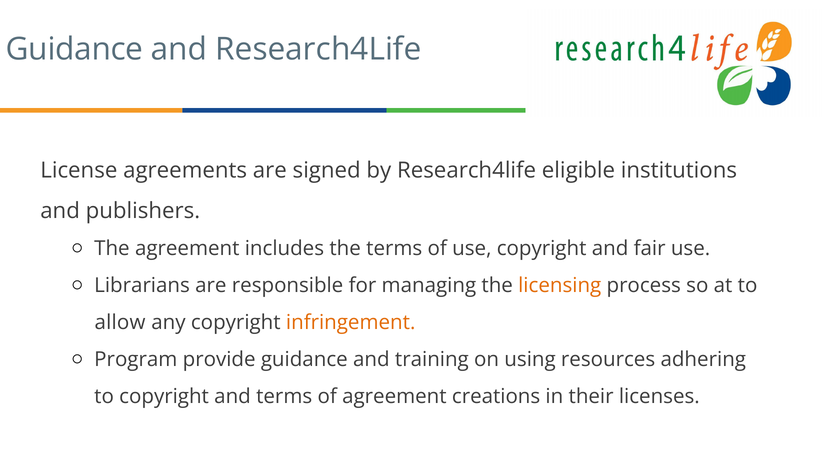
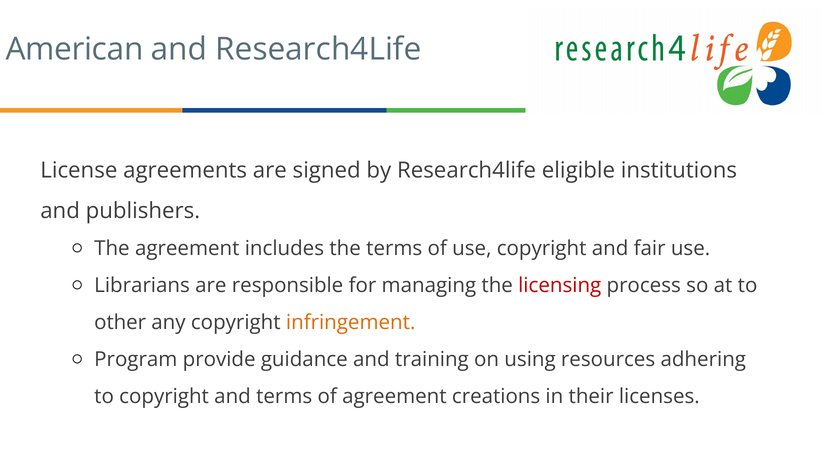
Guidance: Guidance -> American (75, 49)
licensing colour: orange -> red (560, 286)
allow: allow -> other (120, 323)
